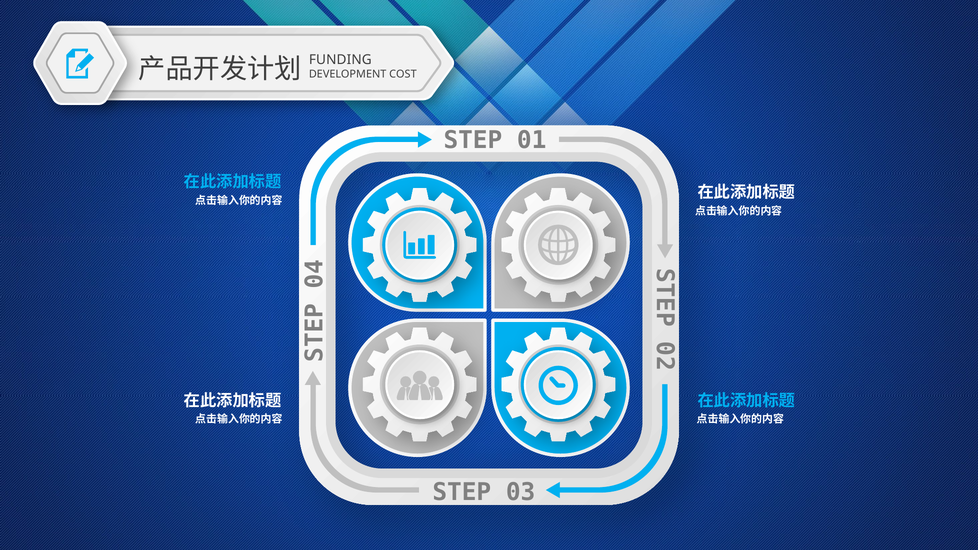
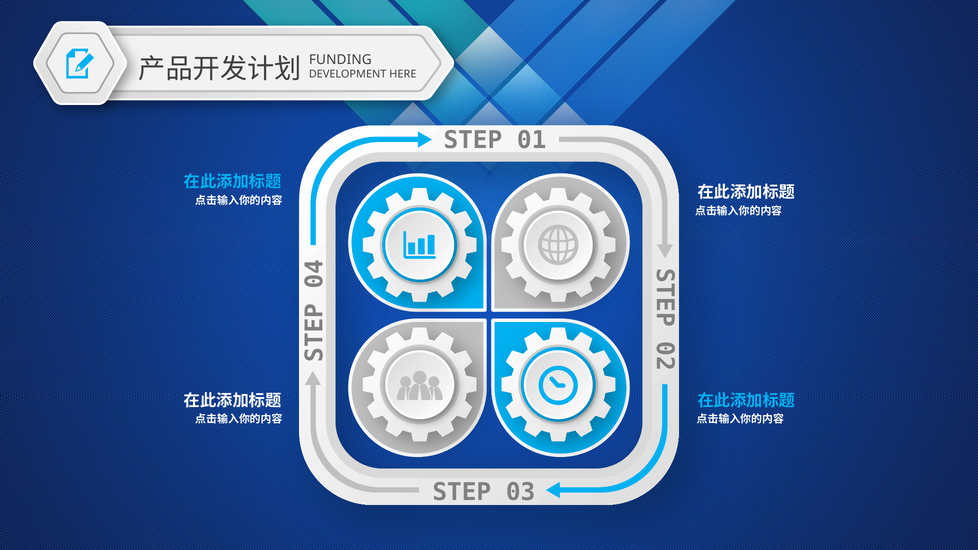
COST: COST -> HERE (403, 74)
